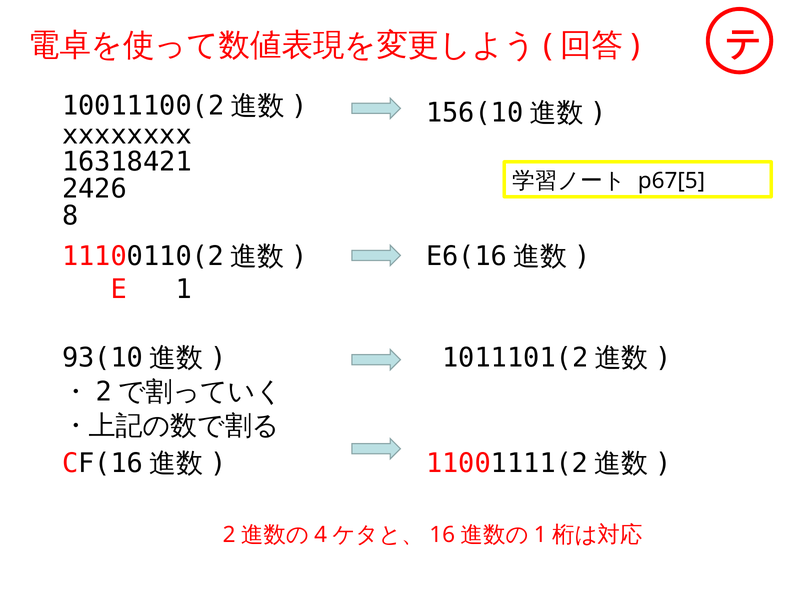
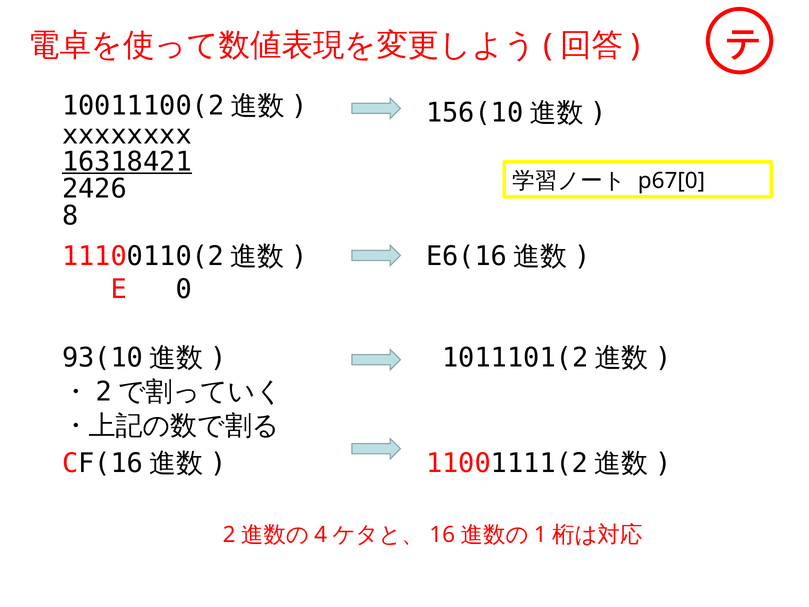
16318421 underline: none -> present (127, 162)
p67[5: p67[5 -> p67[0 (671, 181)
1: 1 -> 0 (184, 289)
